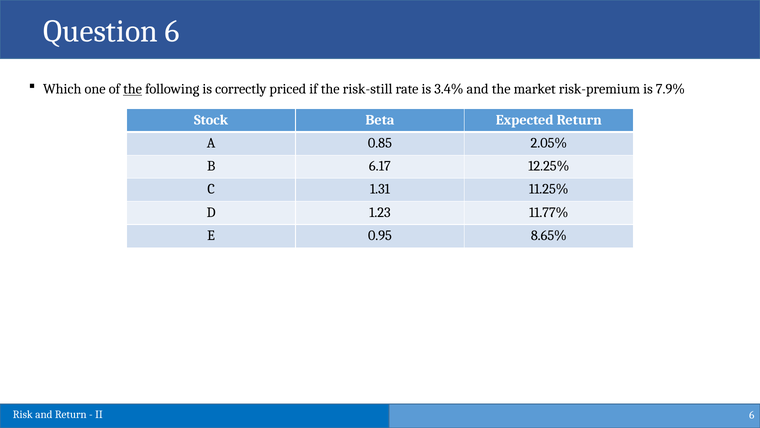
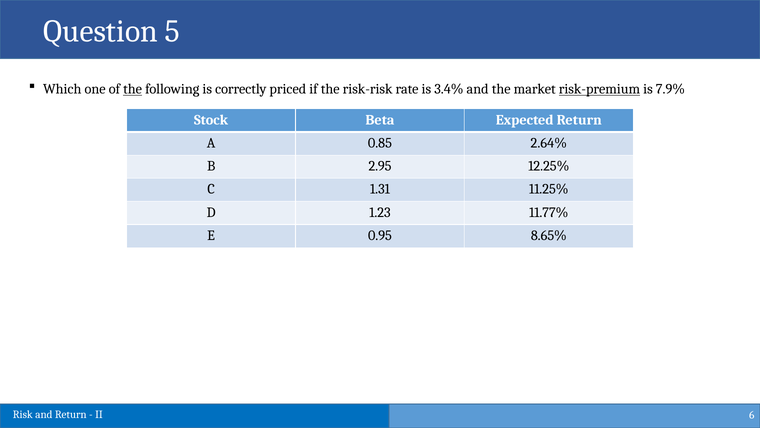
Question 6: 6 -> 5 (172, 31)
risk-still: risk-still -> risk-risk (368, 89)
risk-premium underline: none -> present (599, 89)
2.05%: 2.05% -> 2.64% (549, 143)
6.17: 6.17 -> 2.95 (380, 166)
